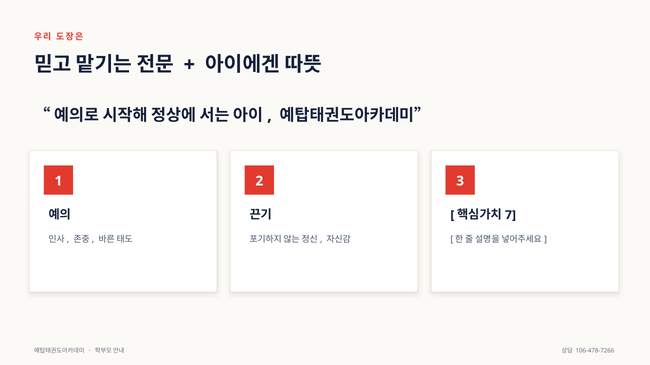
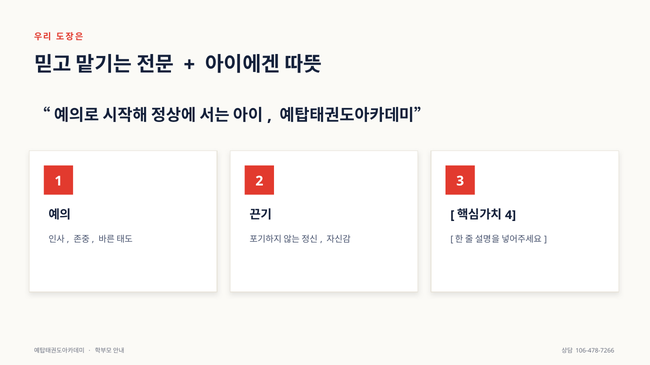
7: 7 -> 4 (511, 215)
